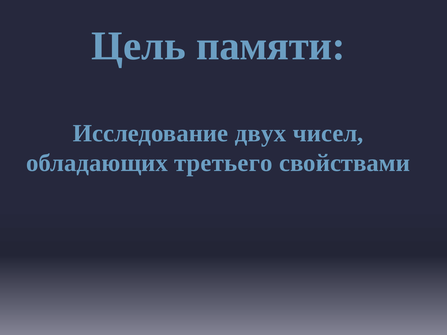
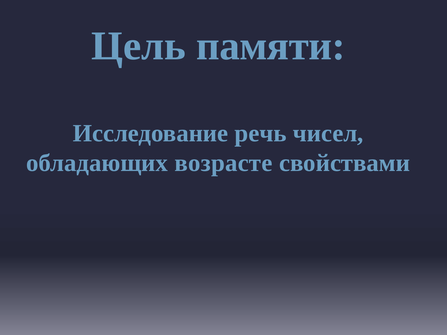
двух: двух -> речь (261, 133)
третьего: третьего -> возрасте (223, 163)
